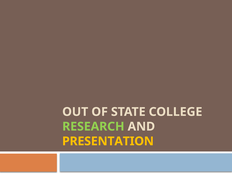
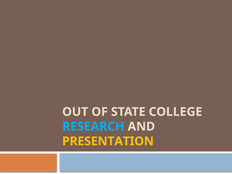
RESEARCH colour: light green -> light blue (93, 127)
